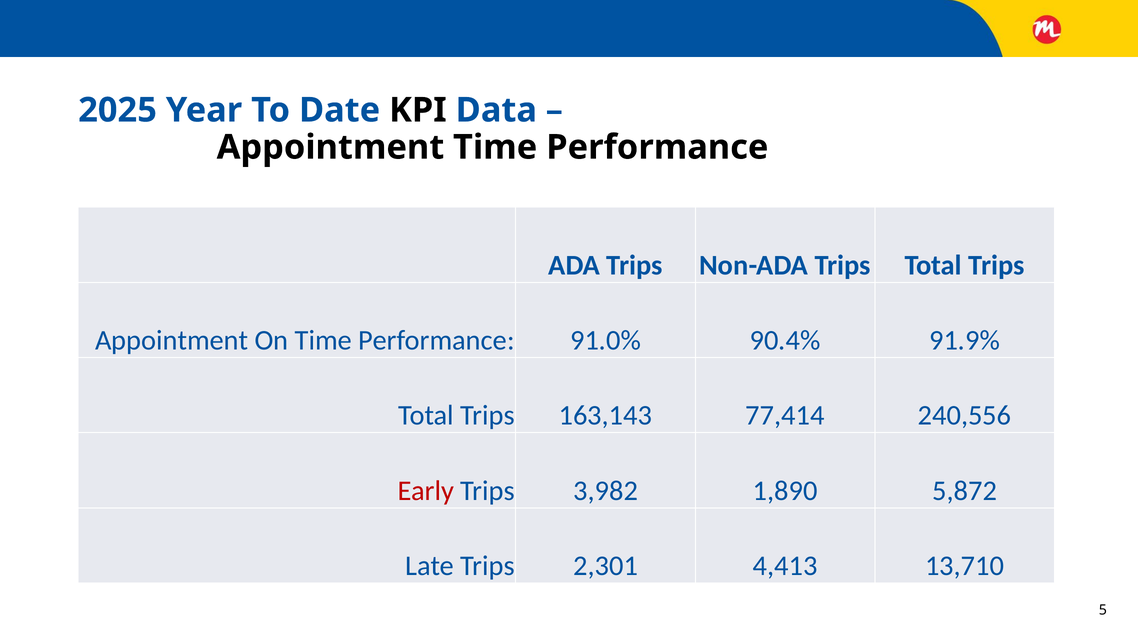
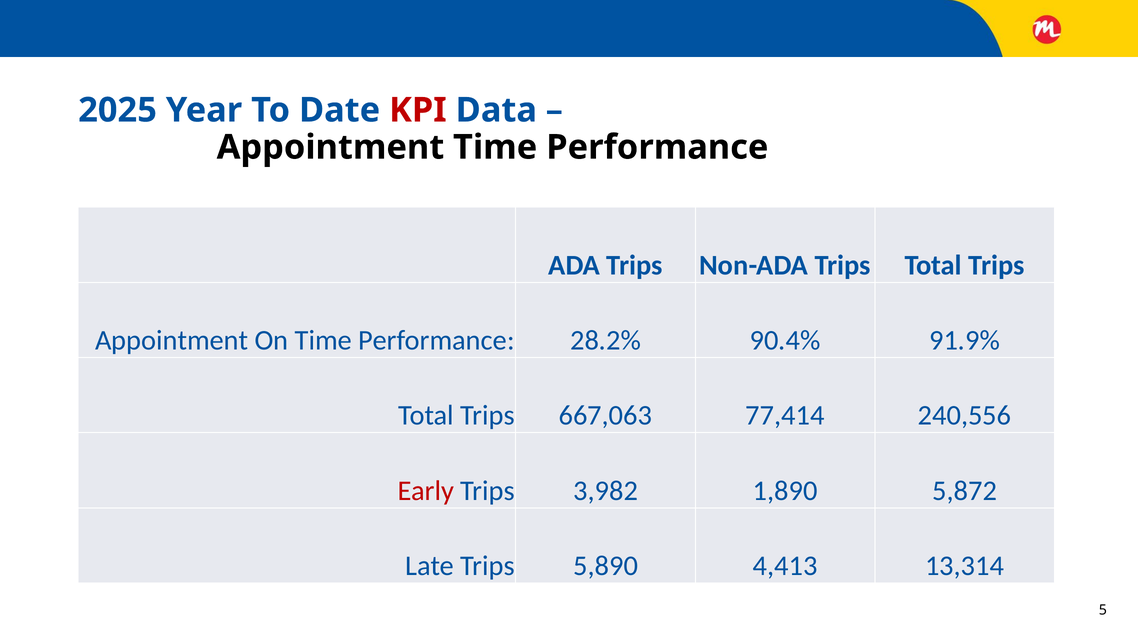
KPI colour: black -> red (418, 110)
91.0%: 91.0% -> 28.2% (606, 340)
163,143: 163,143 -> 667,063 (605, 416)
2,301: 2,301 -> 5,890 (606, 566)
13,710: 13,710 -> 13,314 (965, 566)
